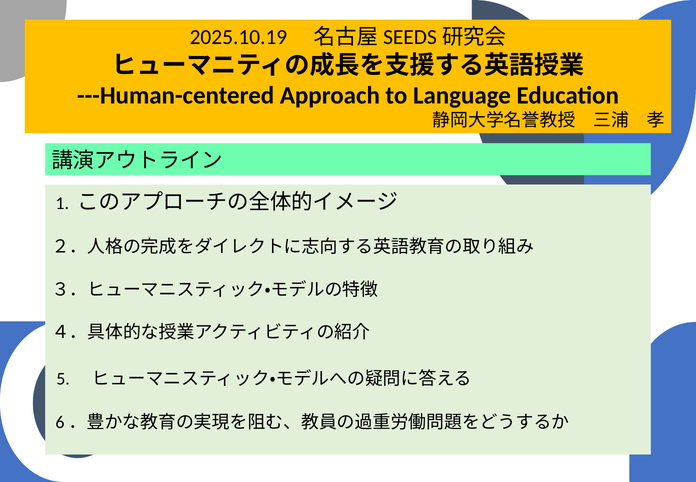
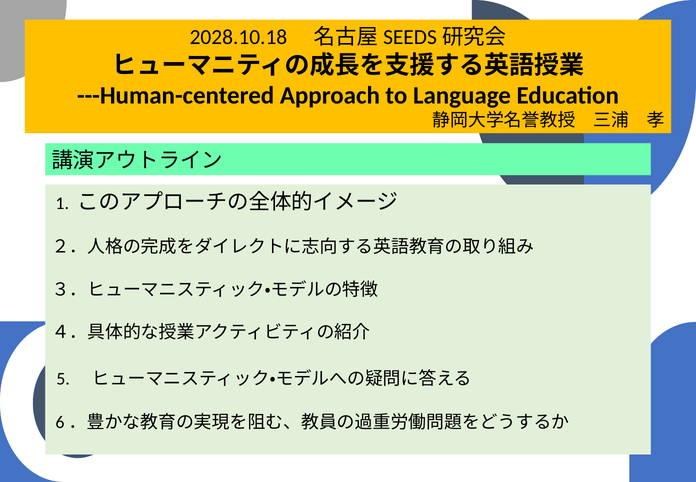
2025.10.19: 2025.10.19 -> 2028.10.18 (238, 37)
